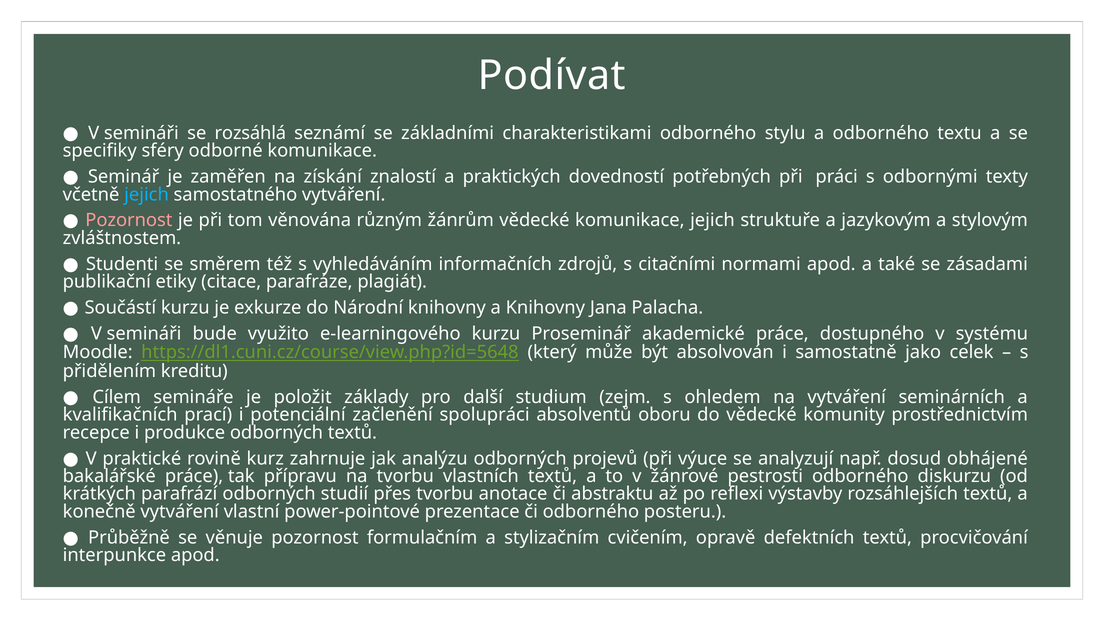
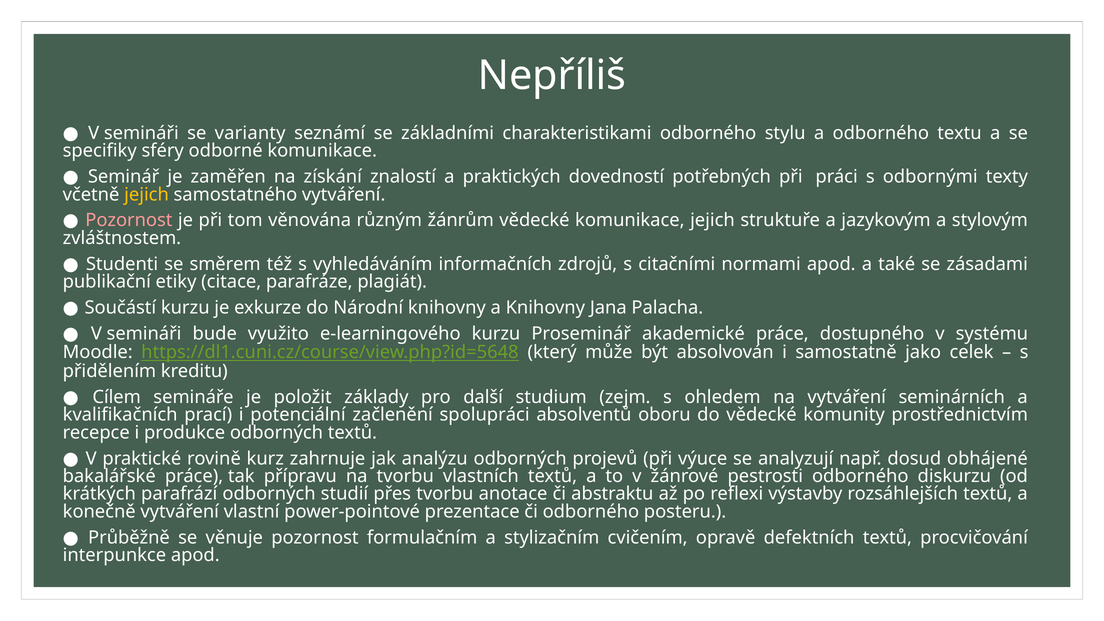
Podívat: Podívat -> Nepříliš (552, 75)
rozsáhlá: rozsáhlá -> varianty (250, 133)
jejich colour: light blue -> yellow (147, 194)
